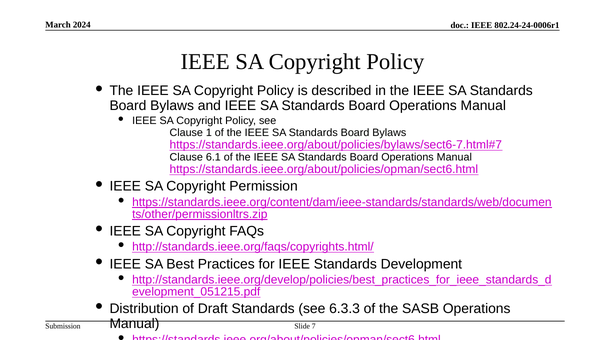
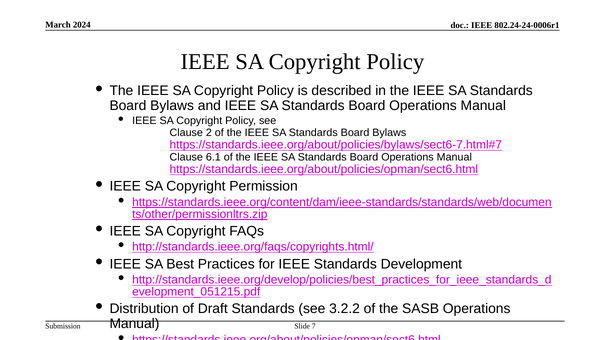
1: 1 -> 2 (209, 133)
6.3.3: 6.3.3 -> 3.2.2 (345, 309)
